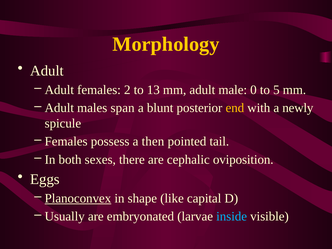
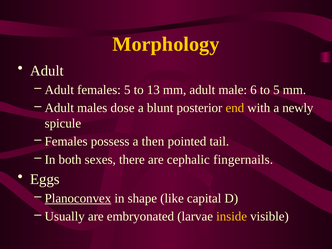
females 2: 2 -> 5 (127, 90)
0: 0 -> 6 (253, 90)
span: span -> dose (123, 108)
oviposition: oviposition -> fingernails (243, 160)
inside colour: light blue -> yellow (232, 216)
